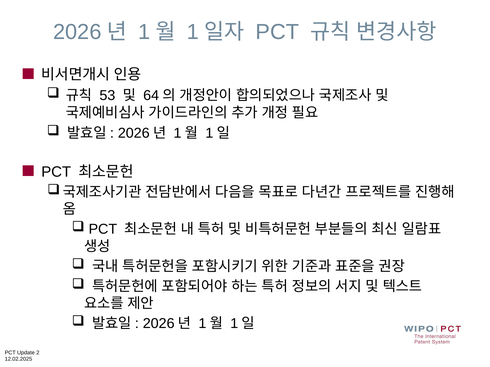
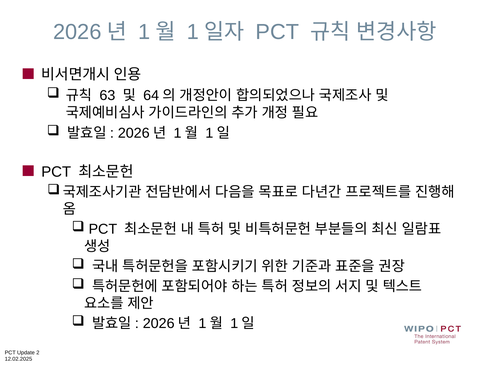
53: 53 -> 63 (107, 96)
